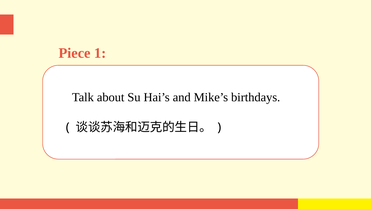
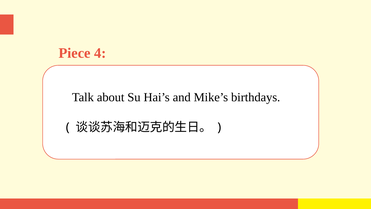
1: 1 -> 4 (100, 53)
